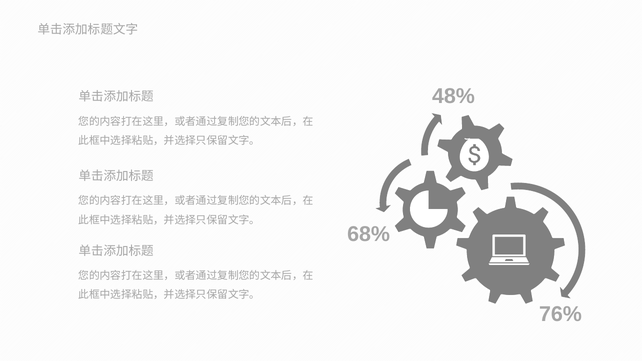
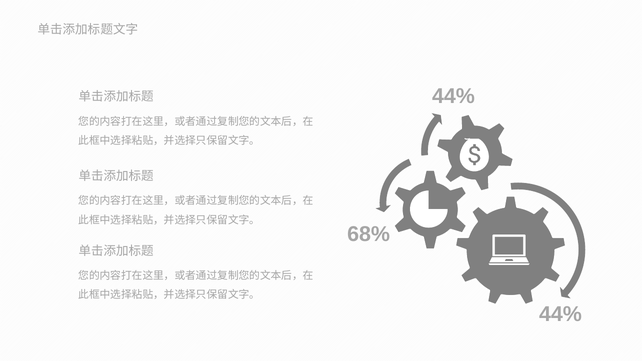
48%: 48% -> 44% (453, 96)
76%: 76% -> 44% (560, 314)
